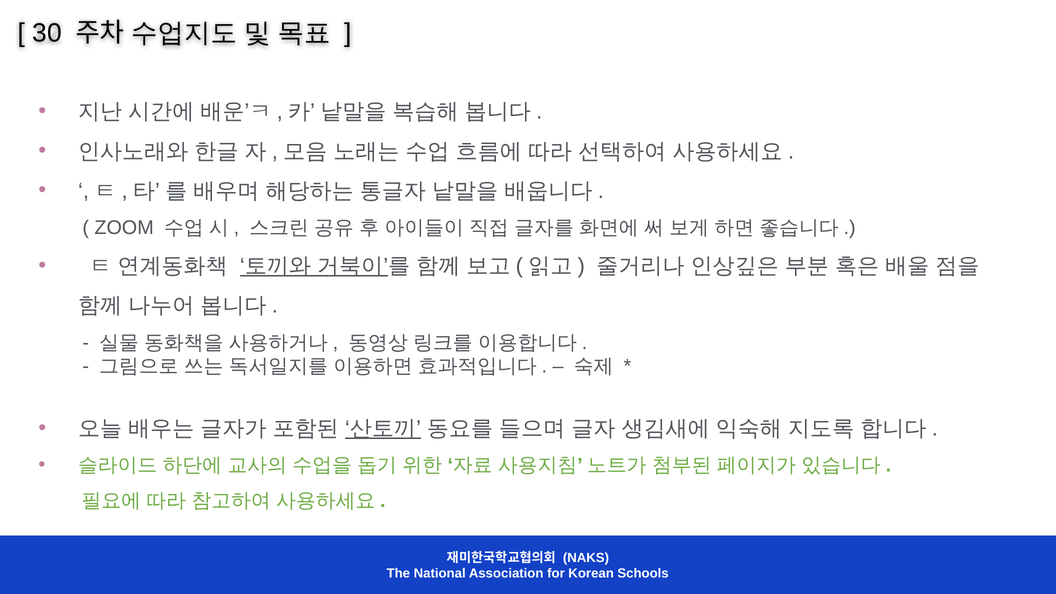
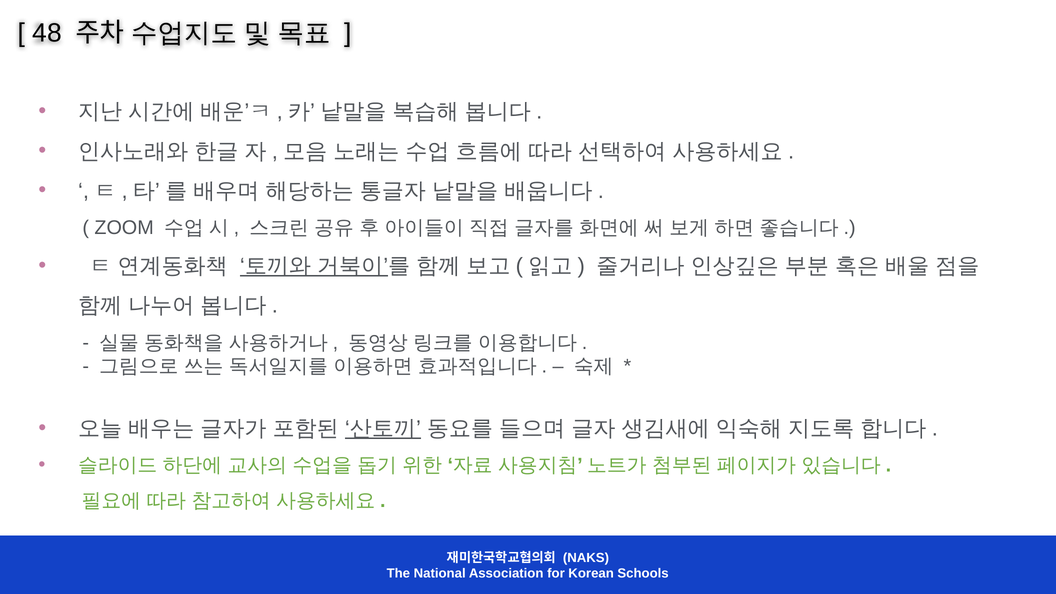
30: 30 -> 48 (47, 33)
